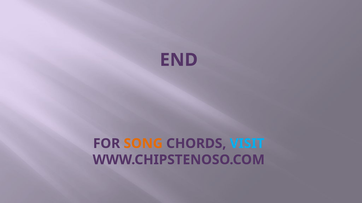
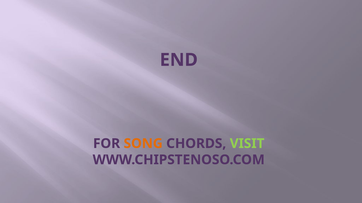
VISIT colour: light blue -> light green (247, 144)
